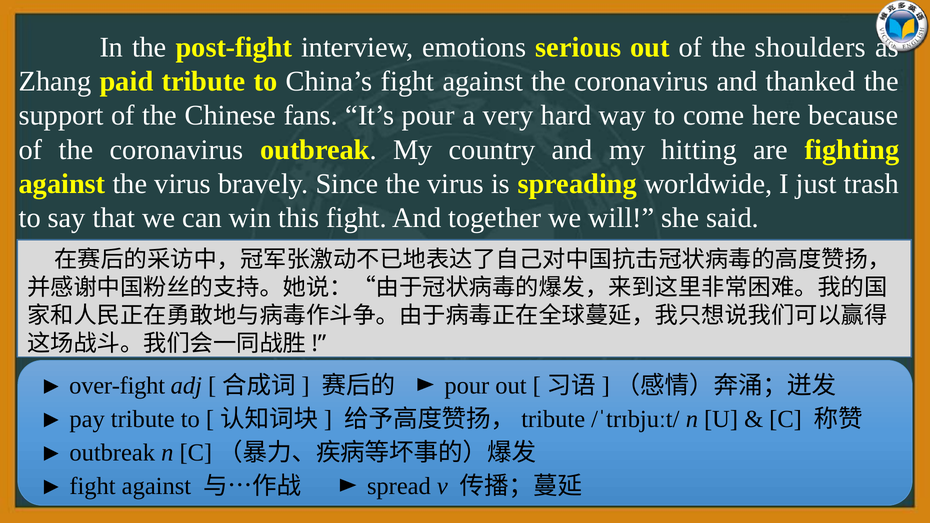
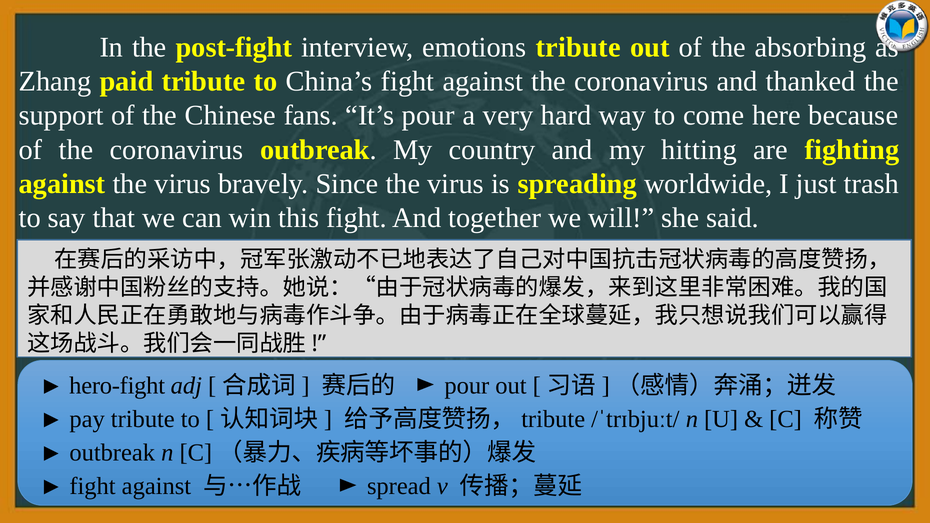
emotions serious: serious -> tribute (578, 47)
shoulders: shoulders -> absorbing (811, 47)
over-fight: over-fight -> hero-fight (117, 386)
